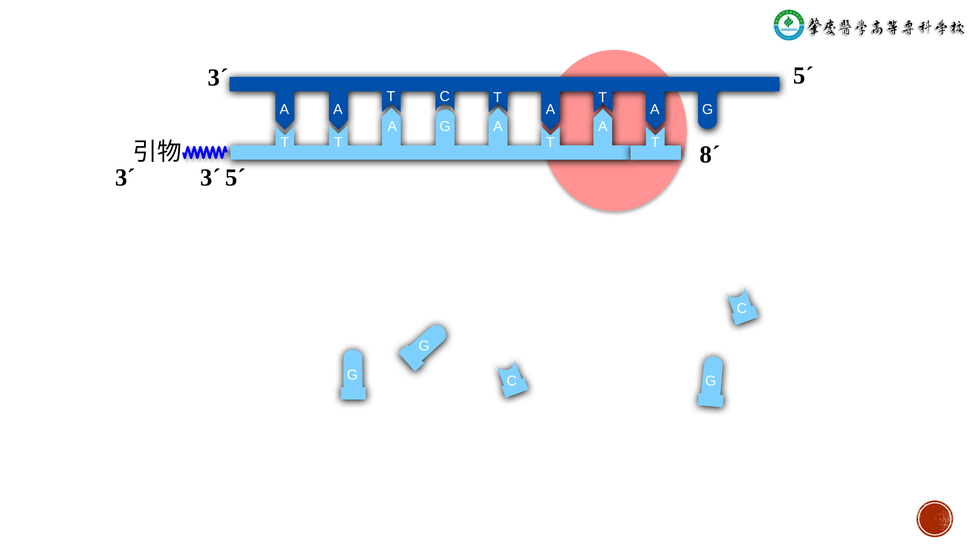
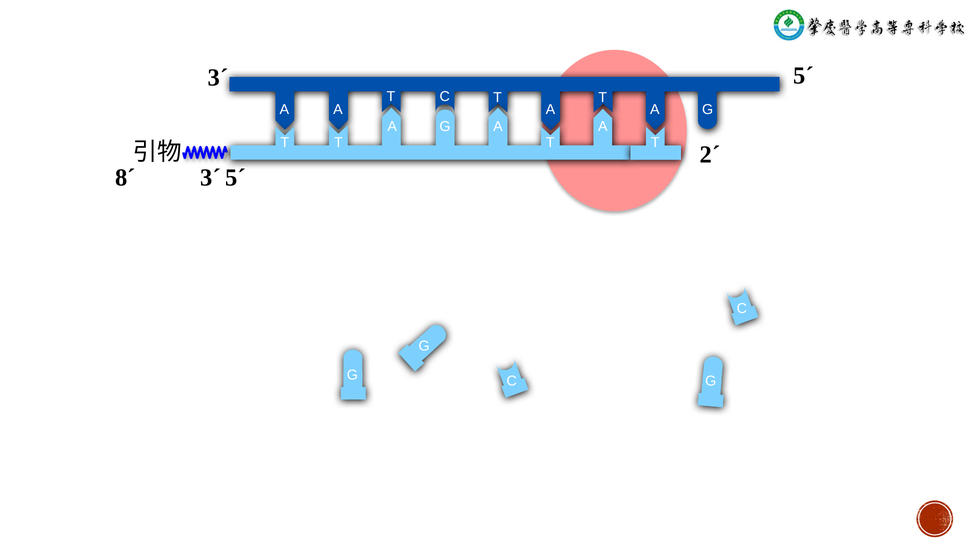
8´: 8´ -> 2´ (710, 155)
3´: 3´ -> 8´ (125, 178)
